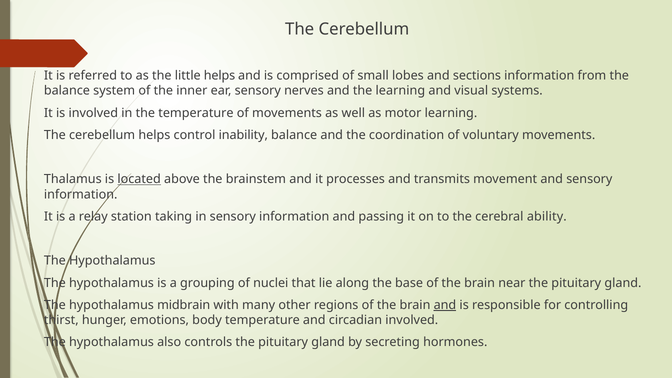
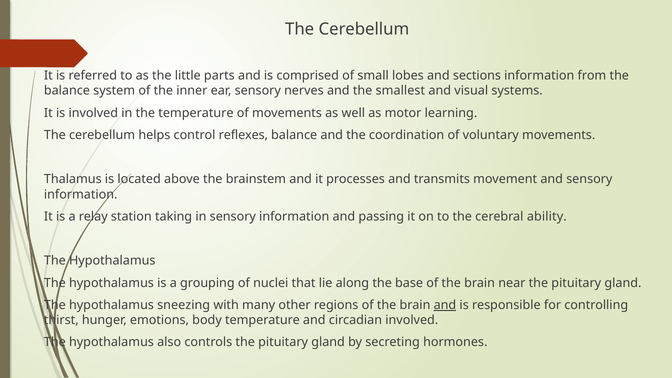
little helps: helps -> parts (219, 76)
the learning: learning -> smallest (400, 91)
inability: inability -> reflexes (243, 135)
located underline: present -> none (139, 179)
midbrain: midbrain -> sneezing (184, 305)
